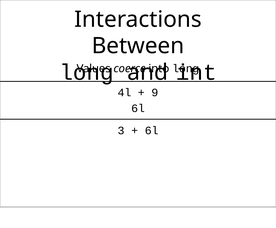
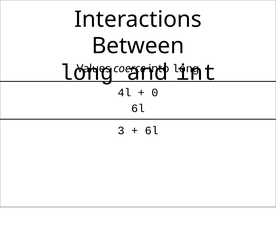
9: 9 -> 0 (155, 93)
